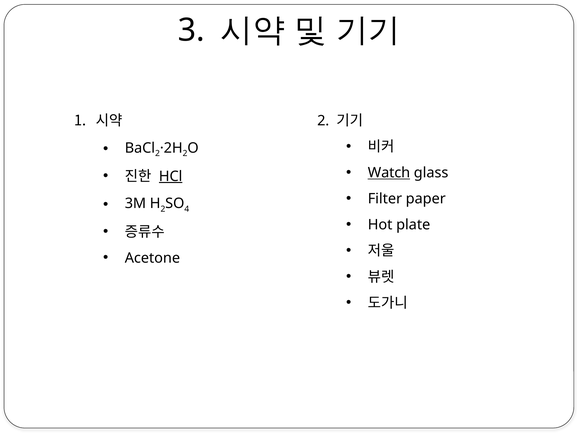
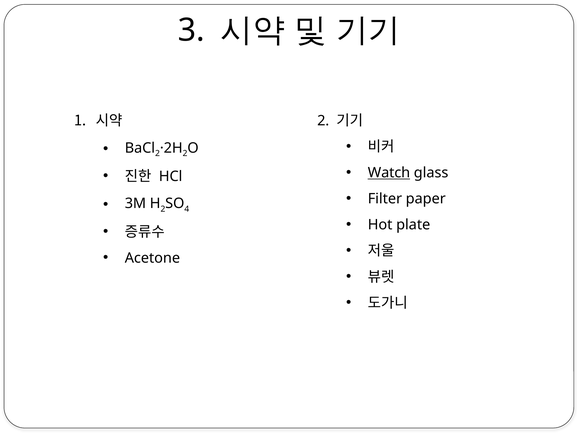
HCl underline: present -> none (171, 176)
